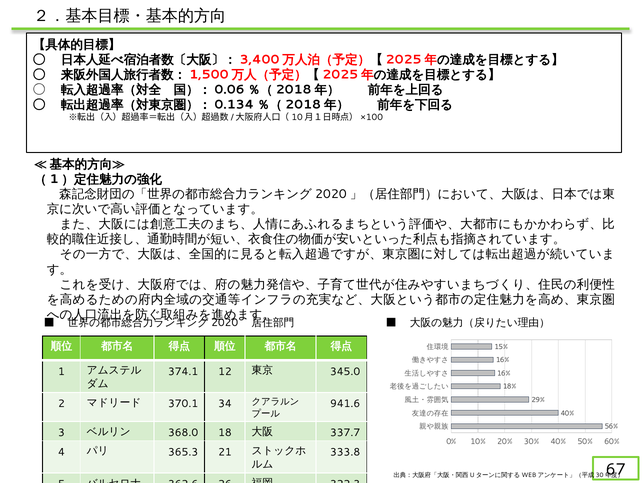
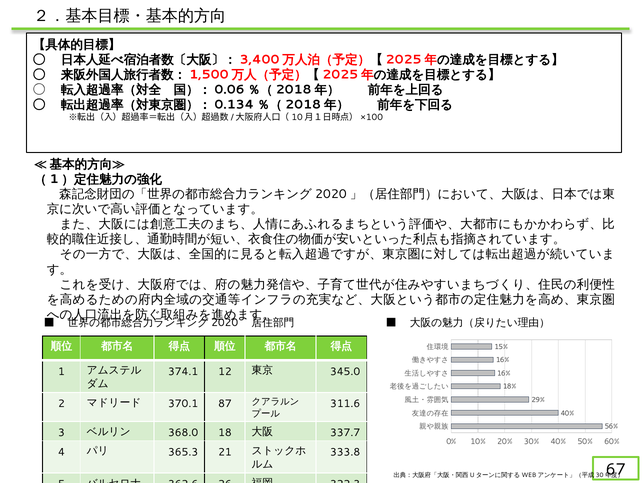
34: 34 -> 87 (225, 403)
941.6: 941.6 -> 311.6 (345, 403)
